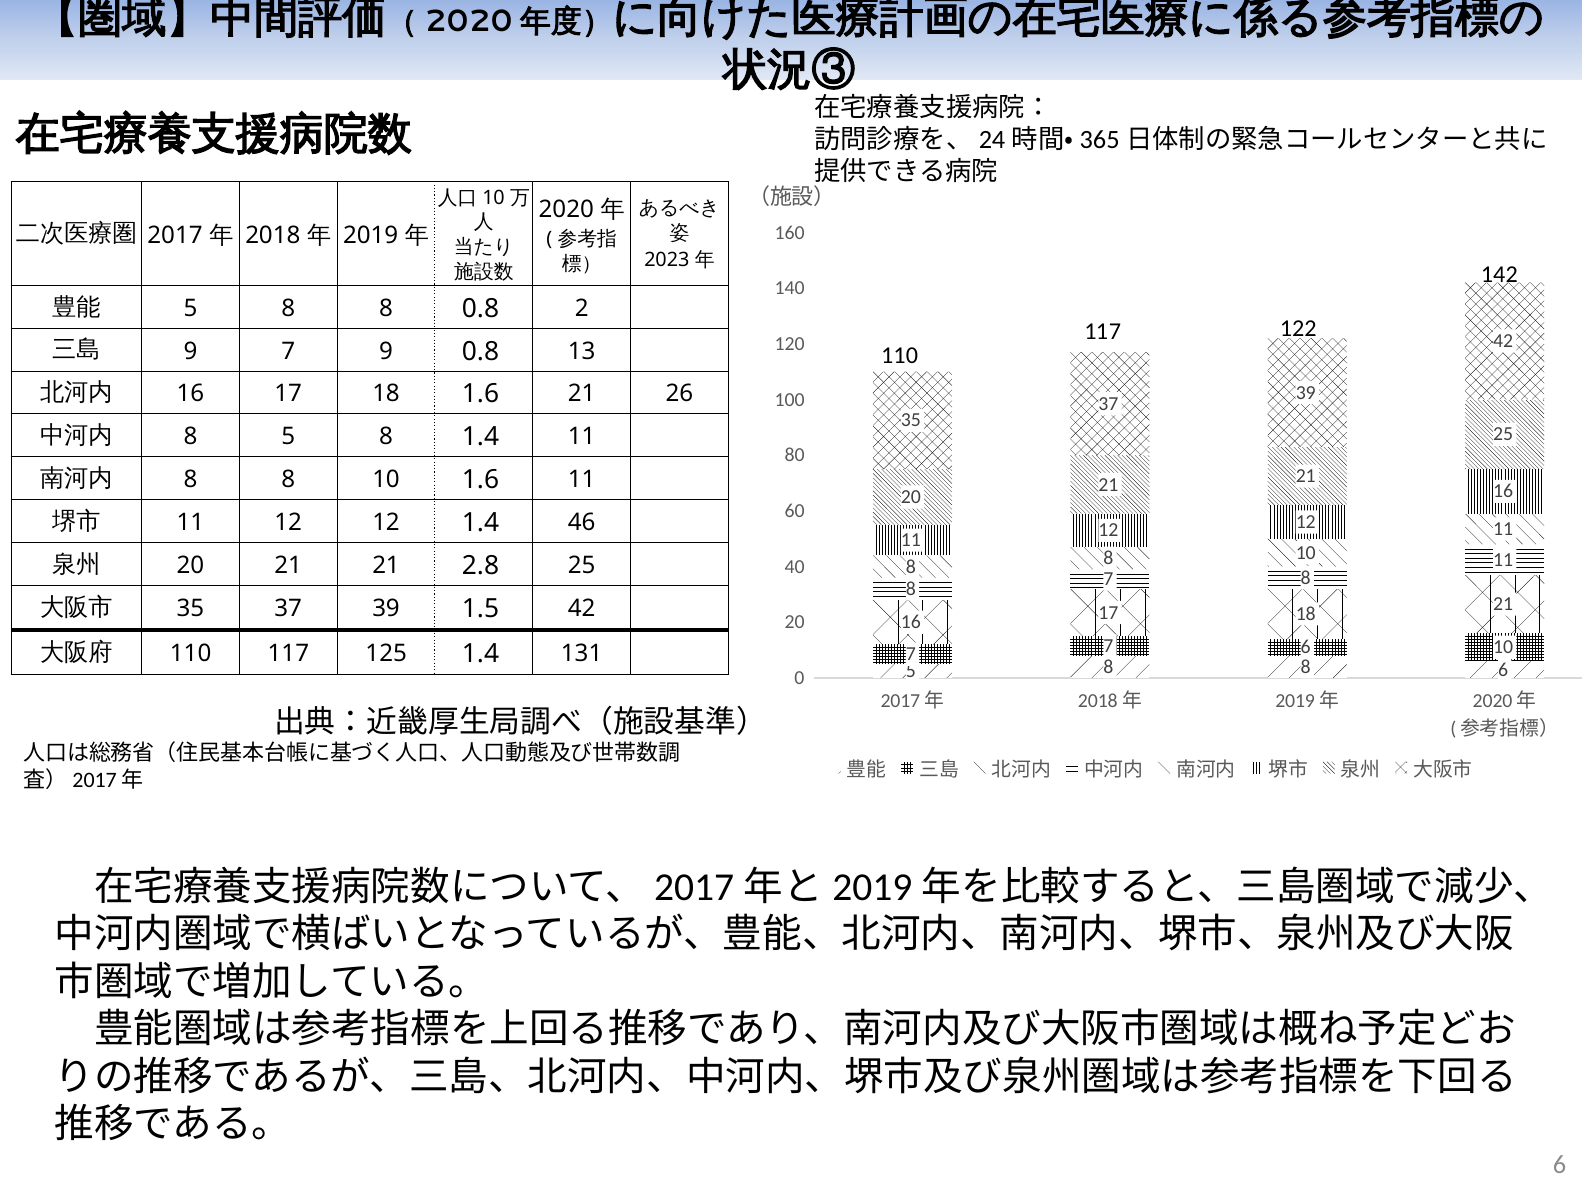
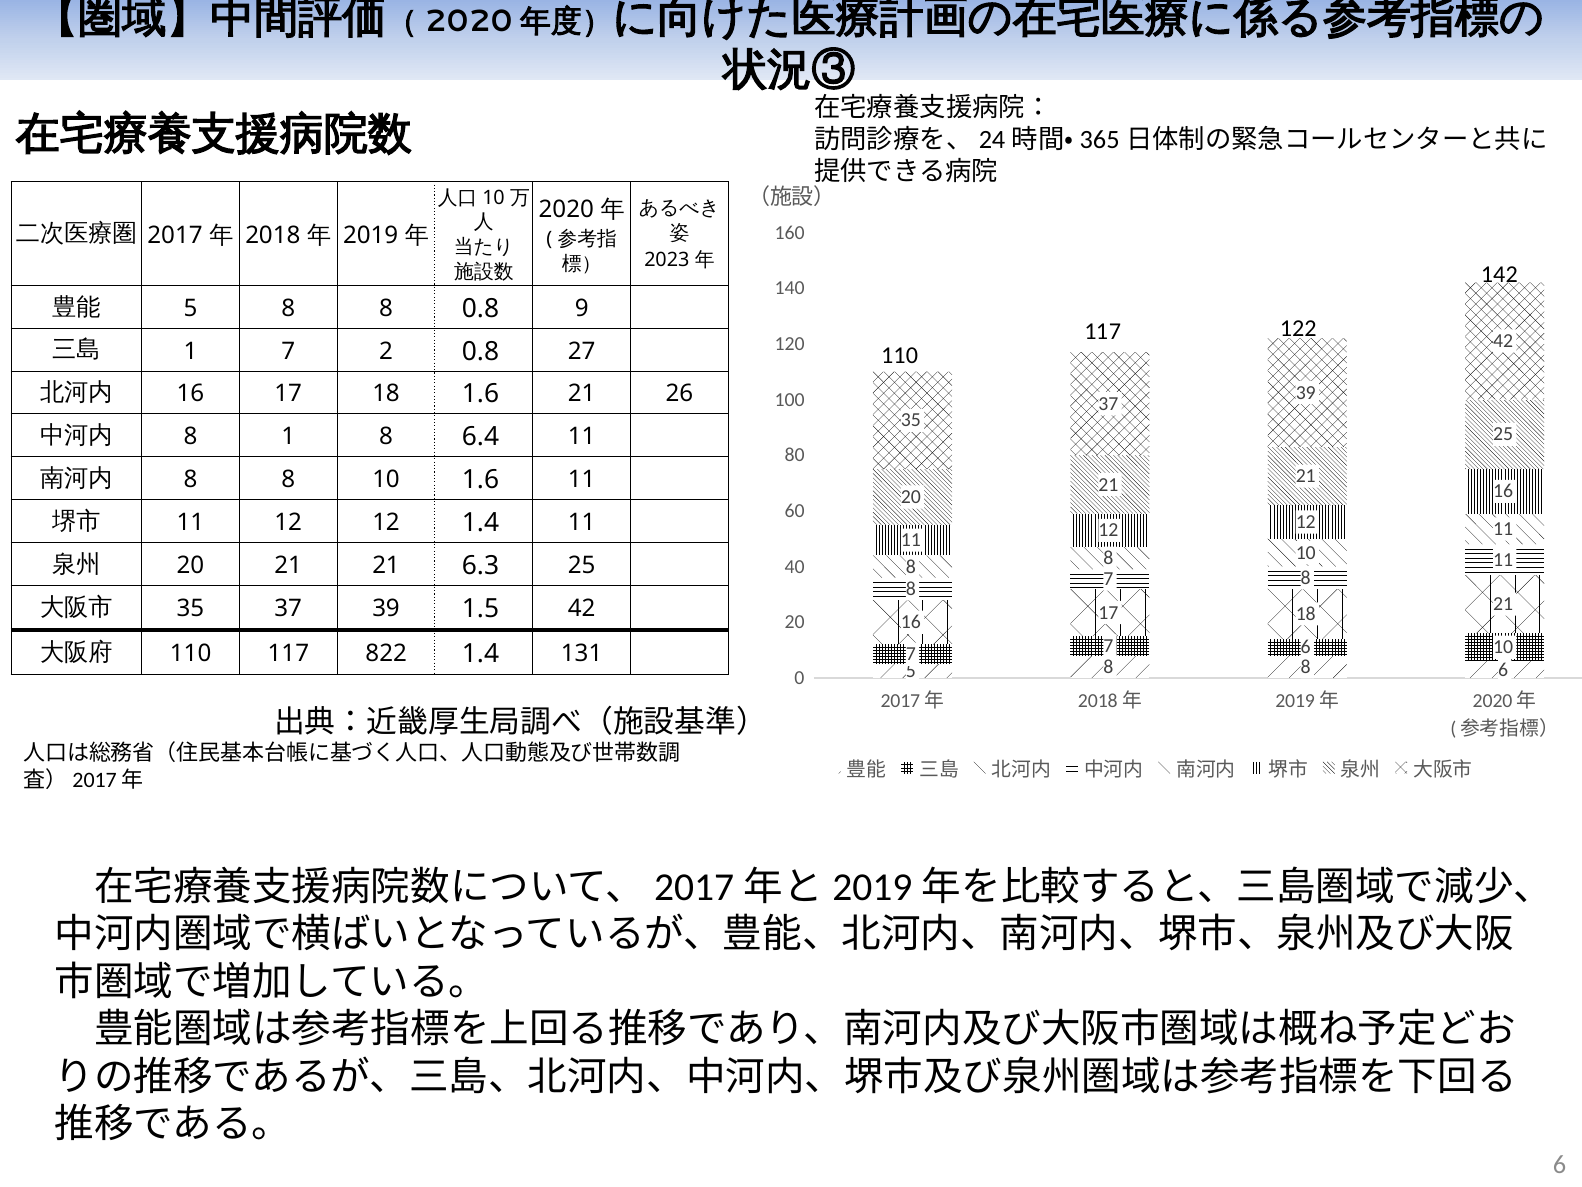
2: 2 -> 9 (582, 308)
9: 9 -> 1 (191, 351)
7 9: 9 -> 2 (386, 351)
13: 13 -> 27 (582, 351)
8 5: 5 -> 1 (288, 437)
8 1.4: 1.4 -> 6.4 (480, 437)
1.4 46: 46 -> 11 (582, 522)
2.8: 2.8 -> 6.3 (480, 565)
125: 125 -> 822 (386, 653)
